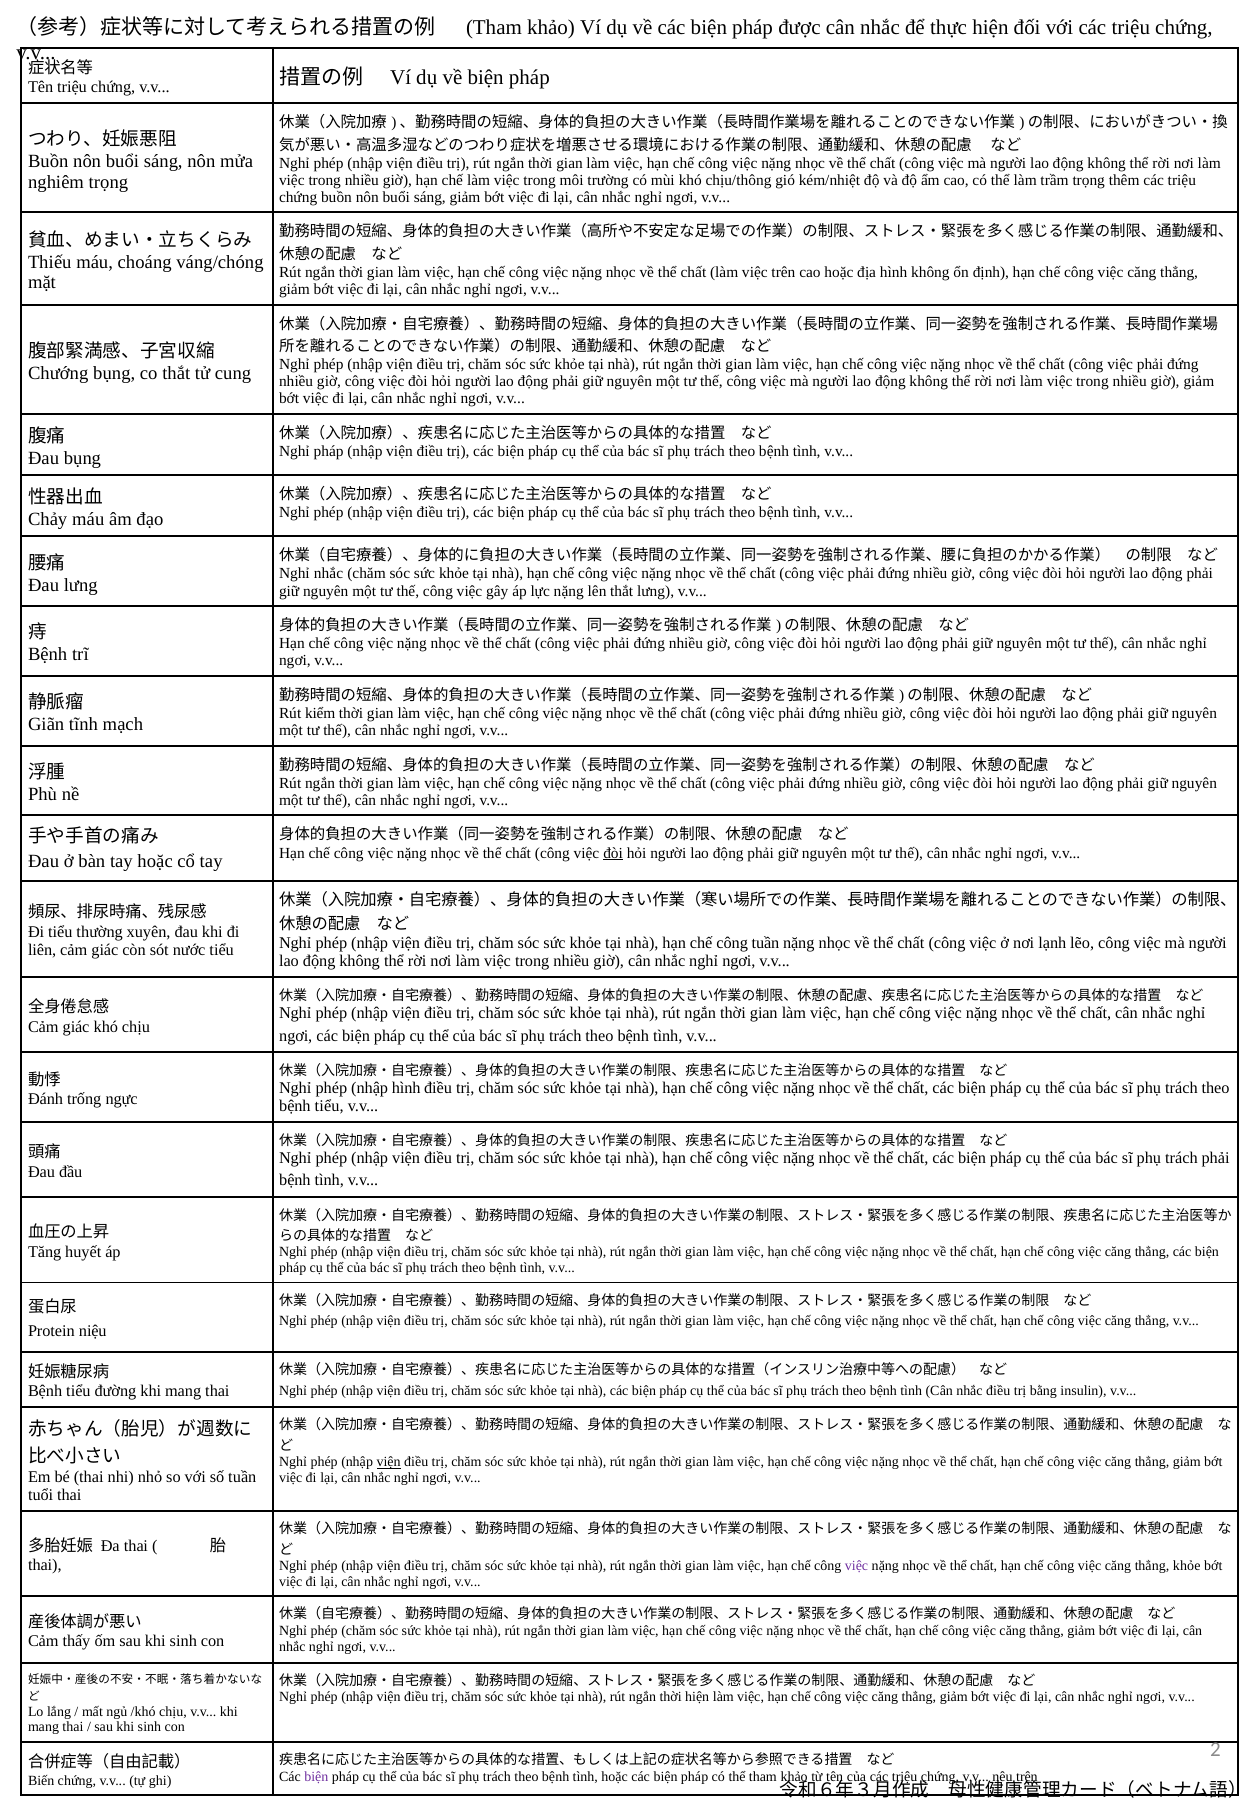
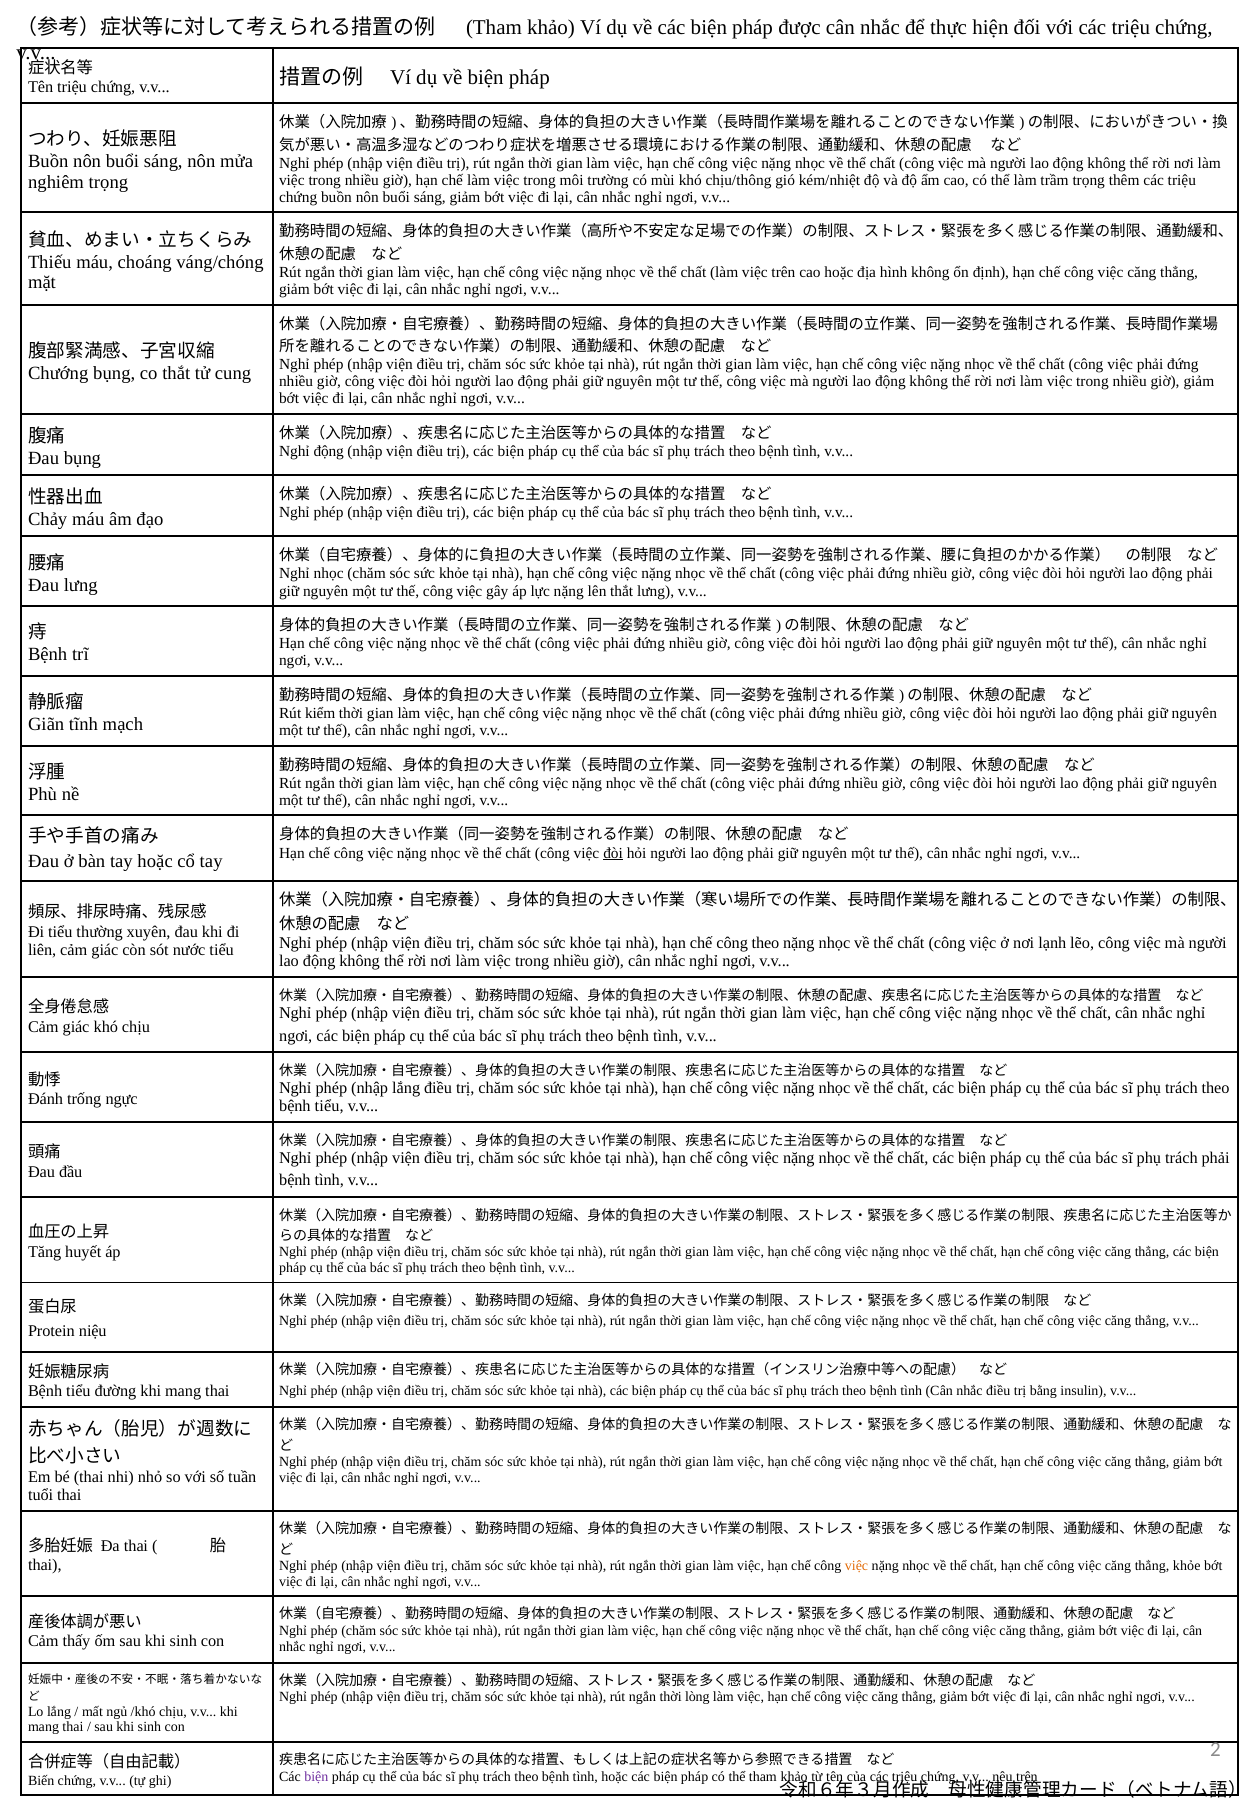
Nghỉ pháp: pháp -> động (329, 451)
Nghỉ nhắc: nhắc -> nhọc (329, 574)
công tuần: tuần -> theo (766, 943)
nhập hình: hình -> lắng (406, 1088)
viện underline: present -> none (389, 1462)
việc colour: purple -> orange (857, 1566)
thời hiện: hiện -> lòng (697, 1697)
